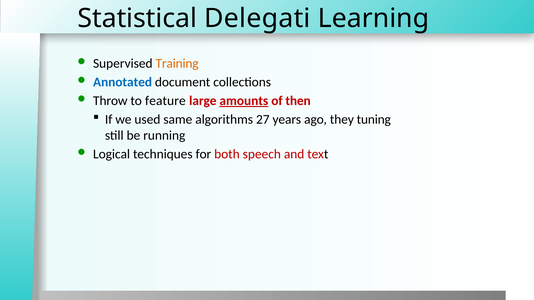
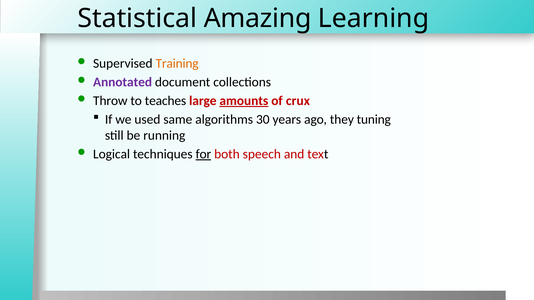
Delegati: Delegati -> Amazing (258, 18)
Annotated colour: blue -> purple (123, 82)
feature: feature -> teaches (166, 101)
then: then -> crux (298, 101)
27: 27 -> 30 (263, 120)
for underline: none -> present (203, 154)
